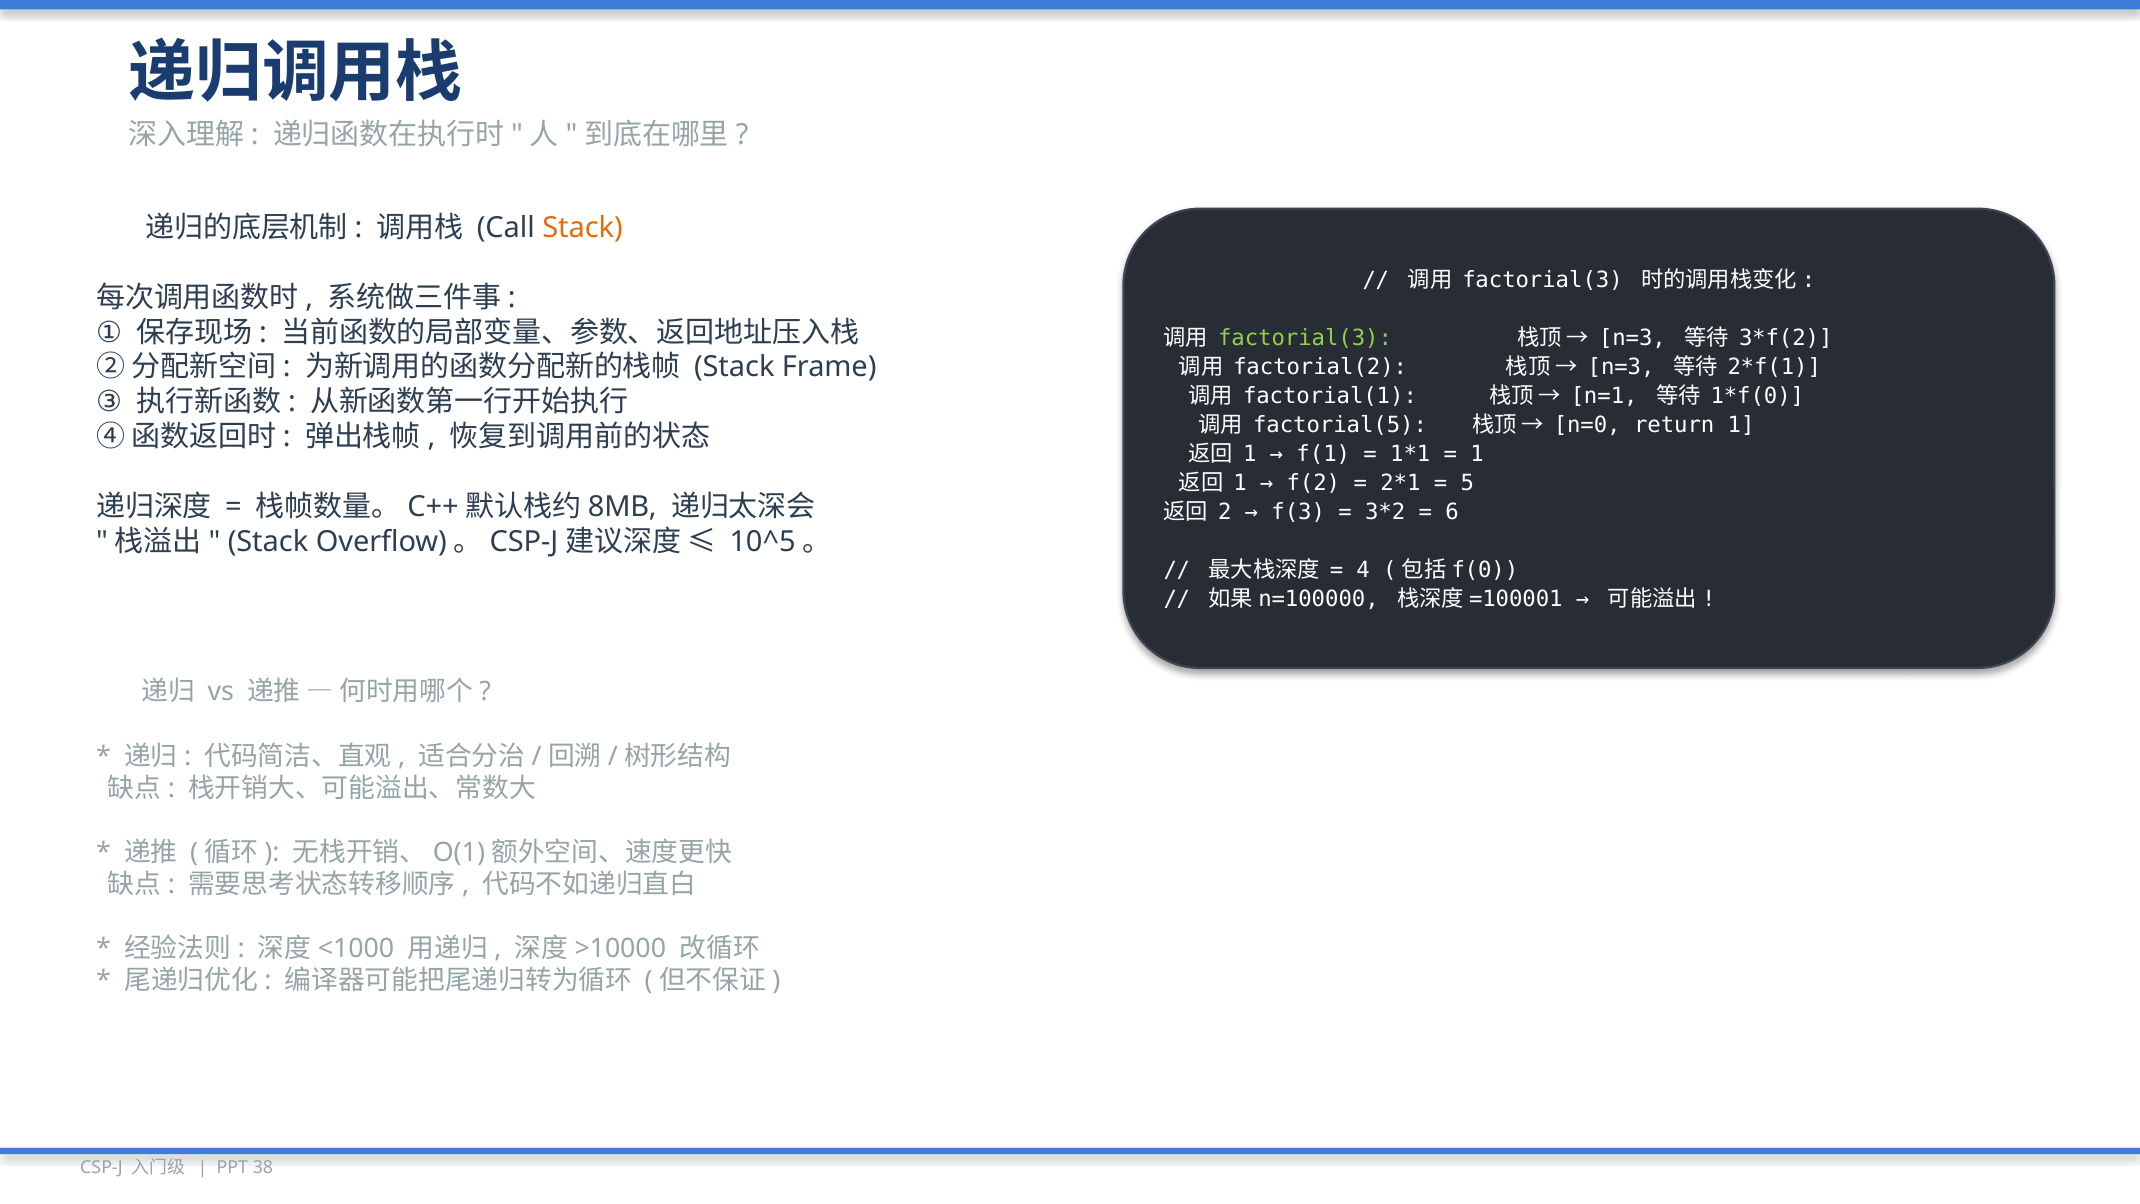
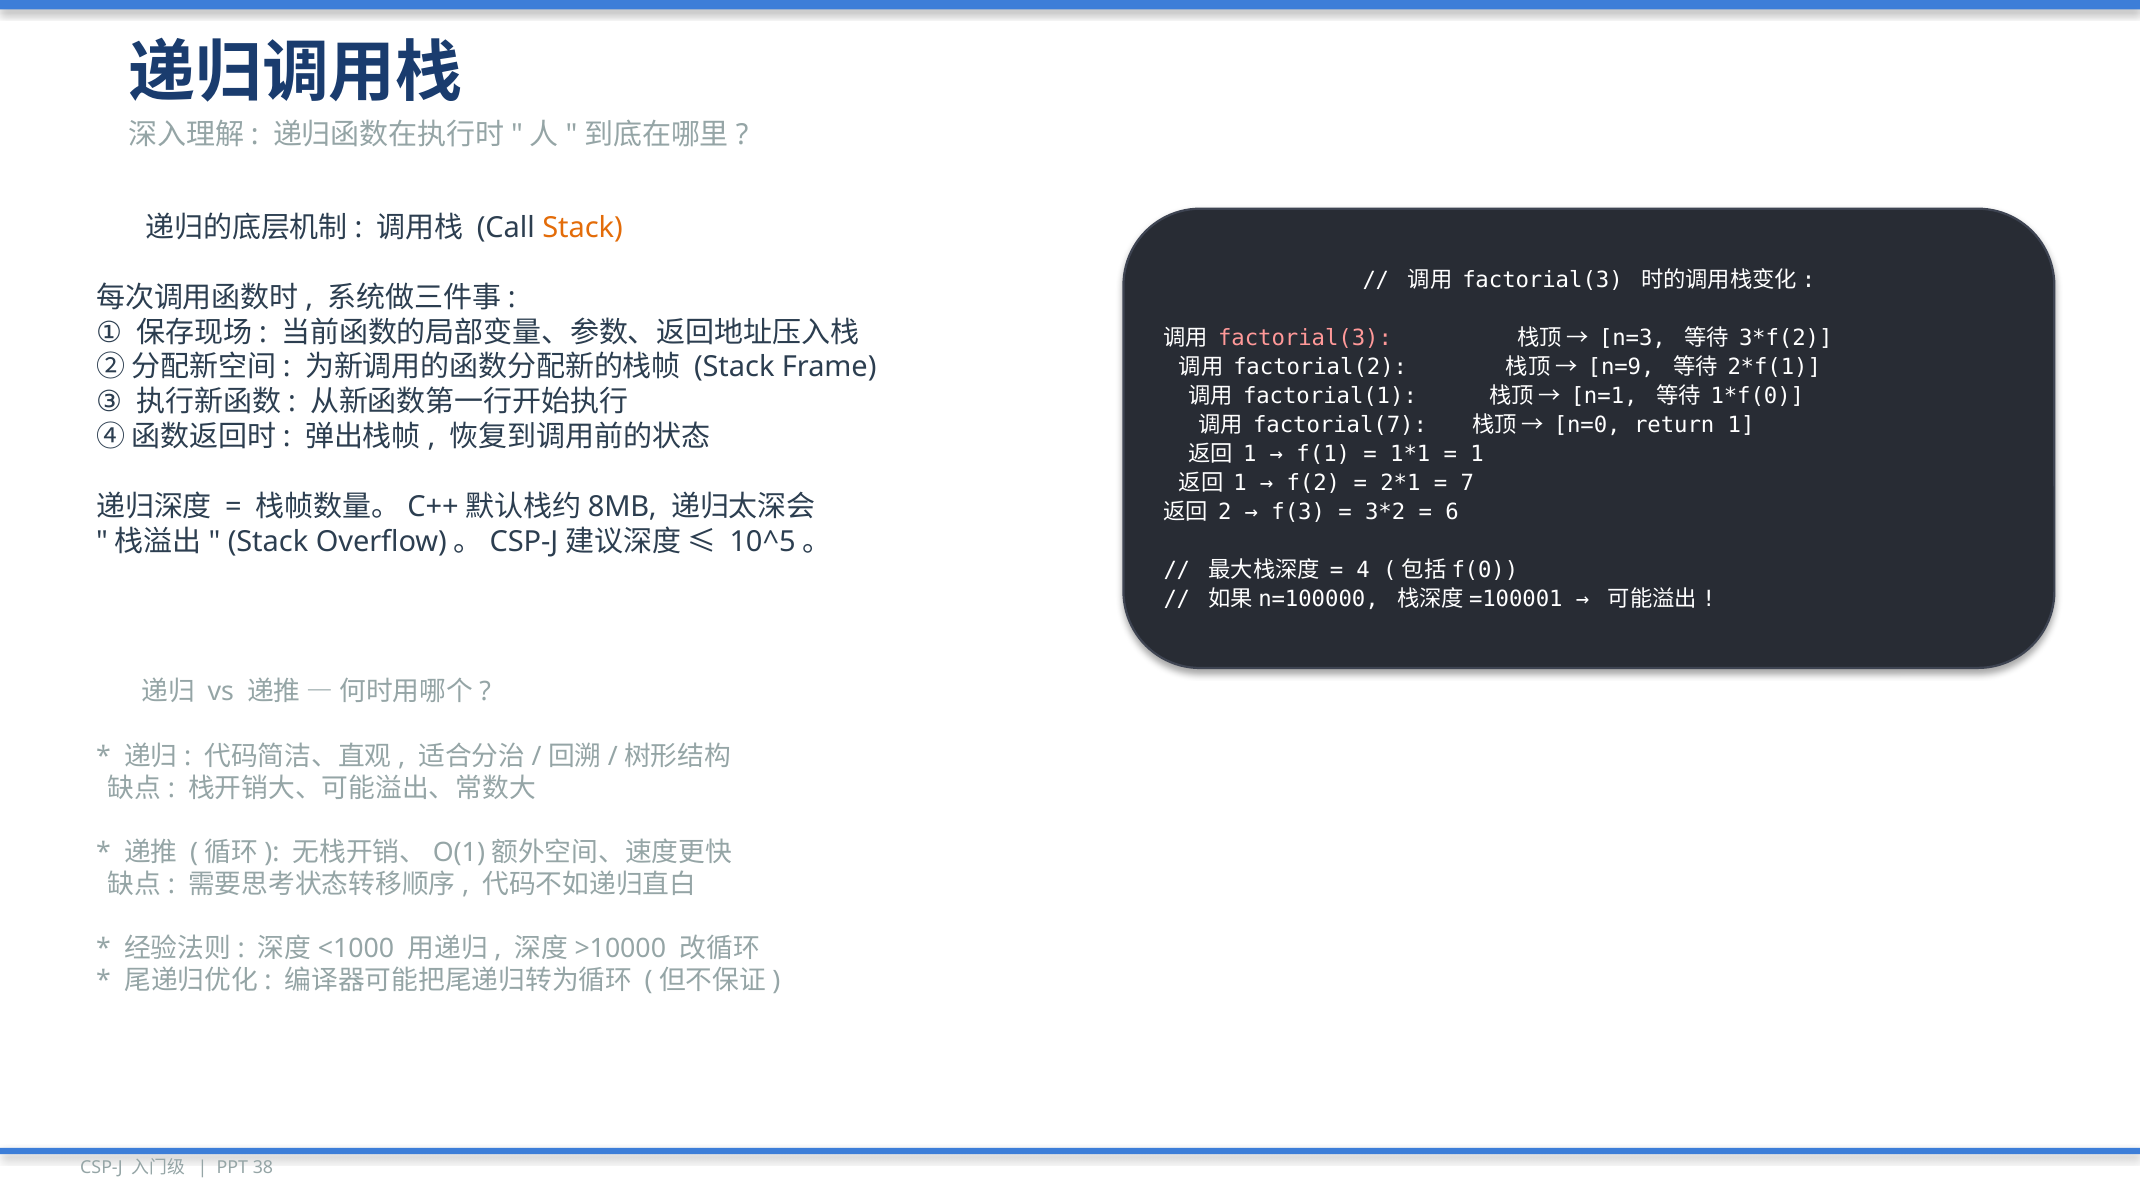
factorial(3 colour: light green -> pink (1305, 338)
n=3: n=3 -> n=9 (1621, 367)
factorial(5: factorial(5 -> factorial(7 (1340, 425)
5: 5 -> 7 (1467, 483)
